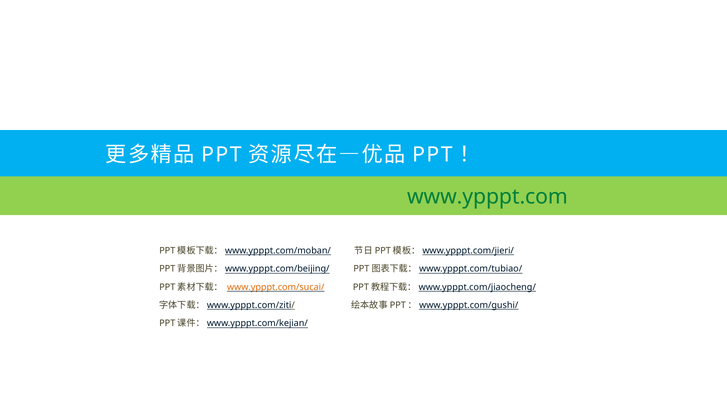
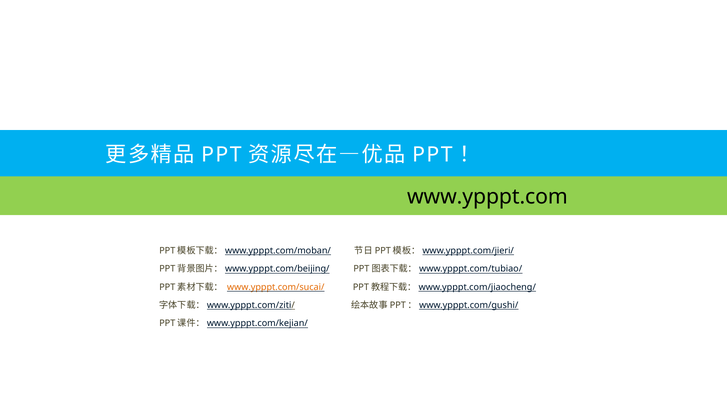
www.ypppt.com colour: green -> black (487, 197)
